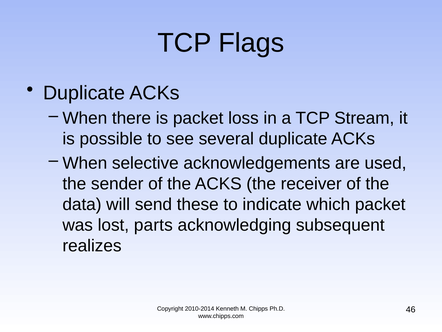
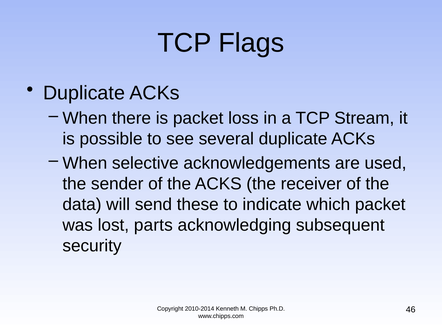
realizes: realizes -> security (92, 245)
